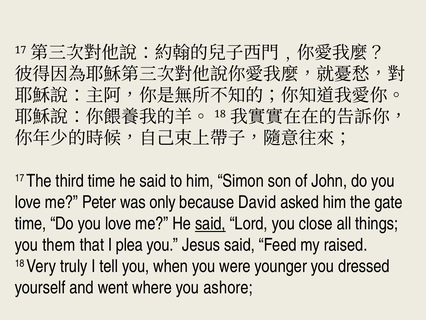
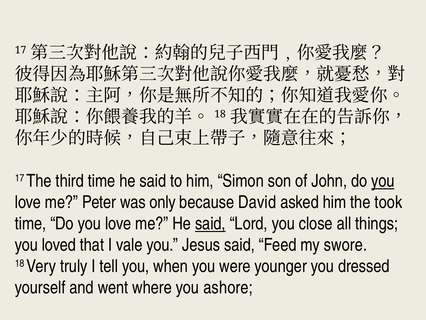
you underline: none -> present (383, 181)
gate: gate -> took (389, 202)
them: them -> loved (59, 245)
plea: plea -> vale (129, 245)
raised: raised -> swore (345, 245)
